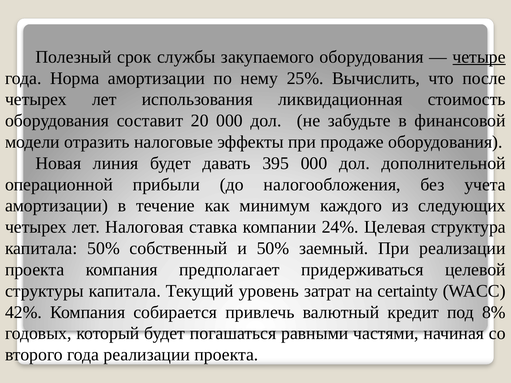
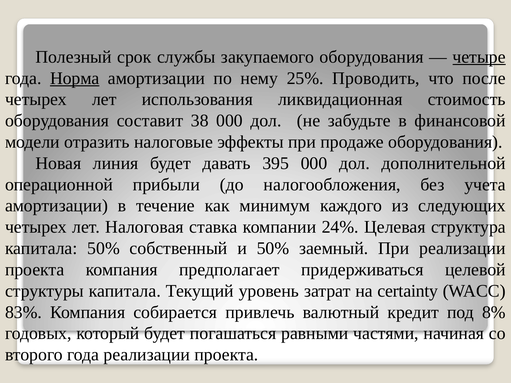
Норма underline: none -> present (75, 78)
Вычислить: Вычислить -> Проводить (376, 78)
20: 20 -> 38 (200, 121)
42%: 42% -> 83% (23, 312)
